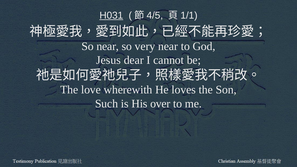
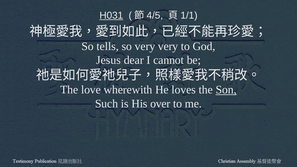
So near: near -> tells (108, 46)
very near: near -> very (168, 46)
Son underline: none -> present (226, 90)
